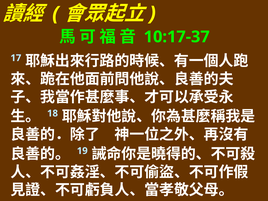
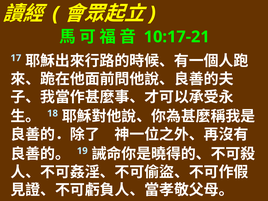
10:17-37: 10:17-37 -> 10:17-21 (177, 37)
